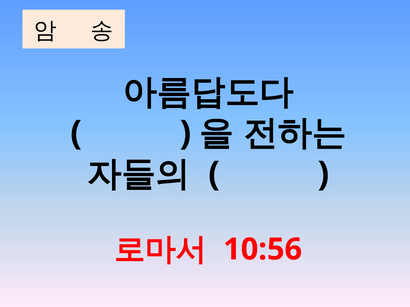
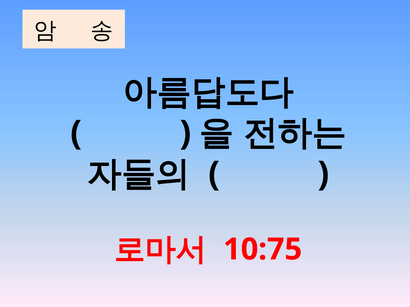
10:56: 10:56 -> 10:75 (263, 250)
